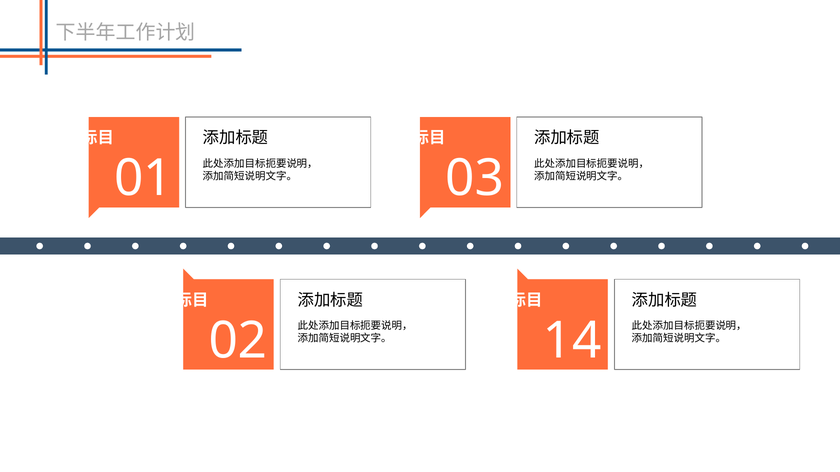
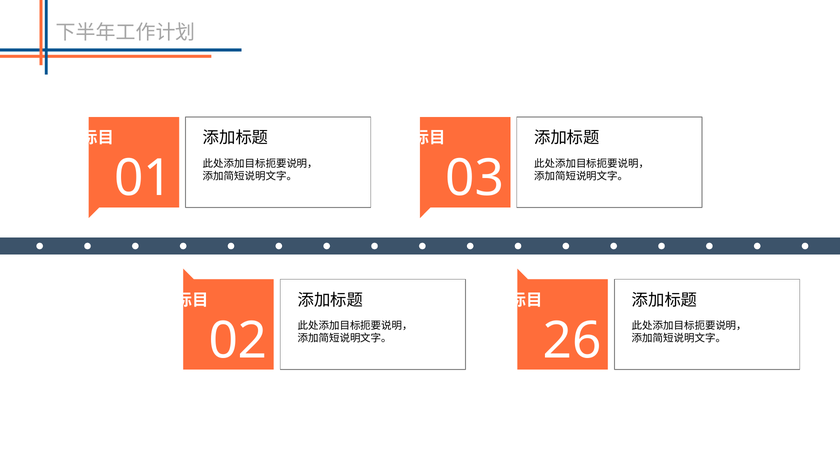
14: 14 -> 26 (572, 341)
